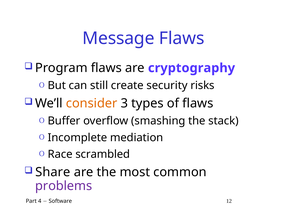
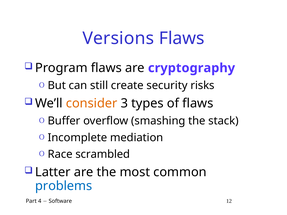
Message: Message -> Versions (118, 38)
Share: Share -> Latter (53, 172)
problems colour: purple -> blue (64, 186)
